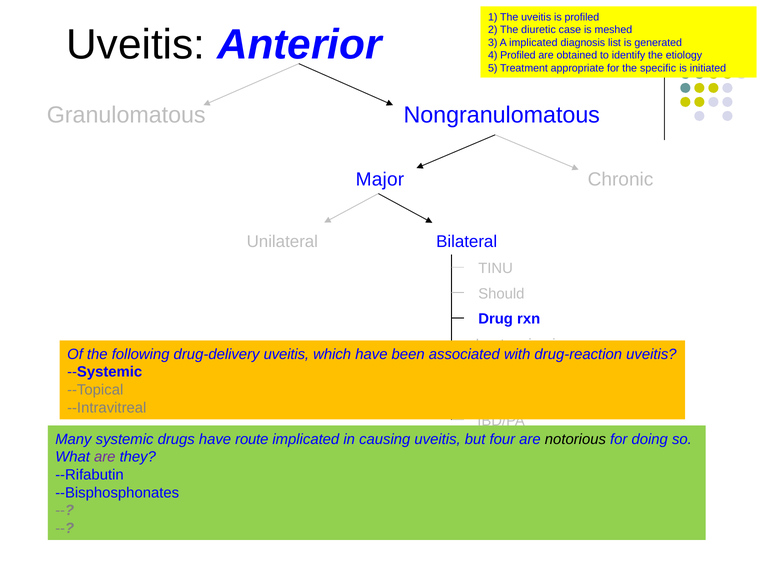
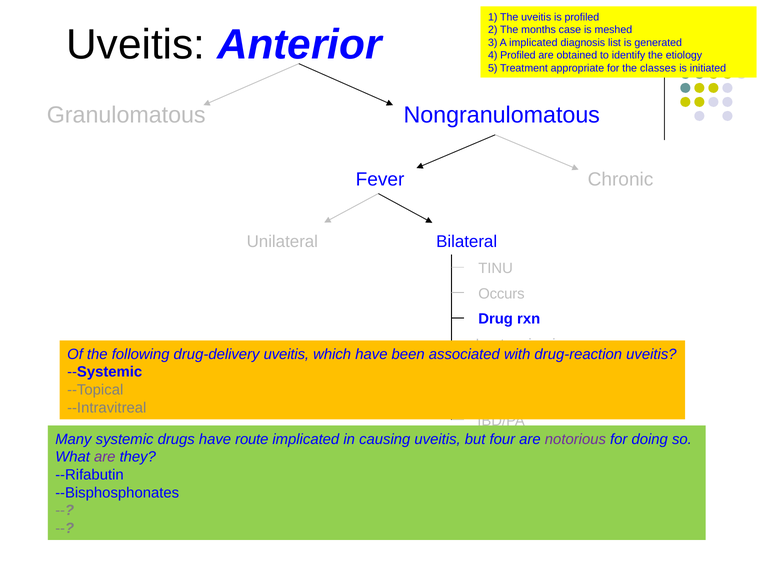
diuretic: diuretic -> months (539, 30)
specific: specific -> classes (658, 68)
Major: Major -> Fever (380, 179)
Should: Should -> Occurs (501, 293)
notorious colour: black -> purple (575, 439)
